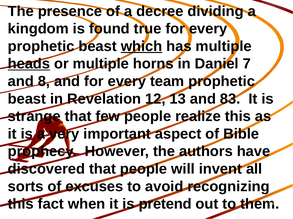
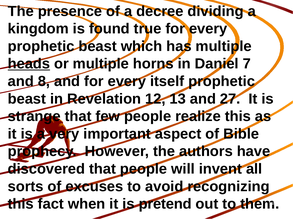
which underline: present -> none (142, 46)
team: team -> itself (167, 82)
83: 83 -> 27 (230, 99)
